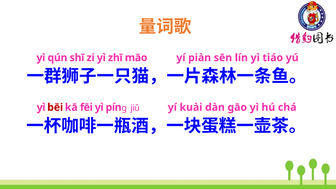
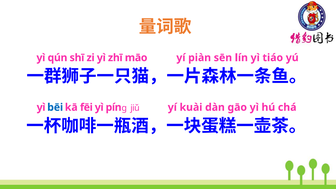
bēi colour: red -> blue (55, 107)
